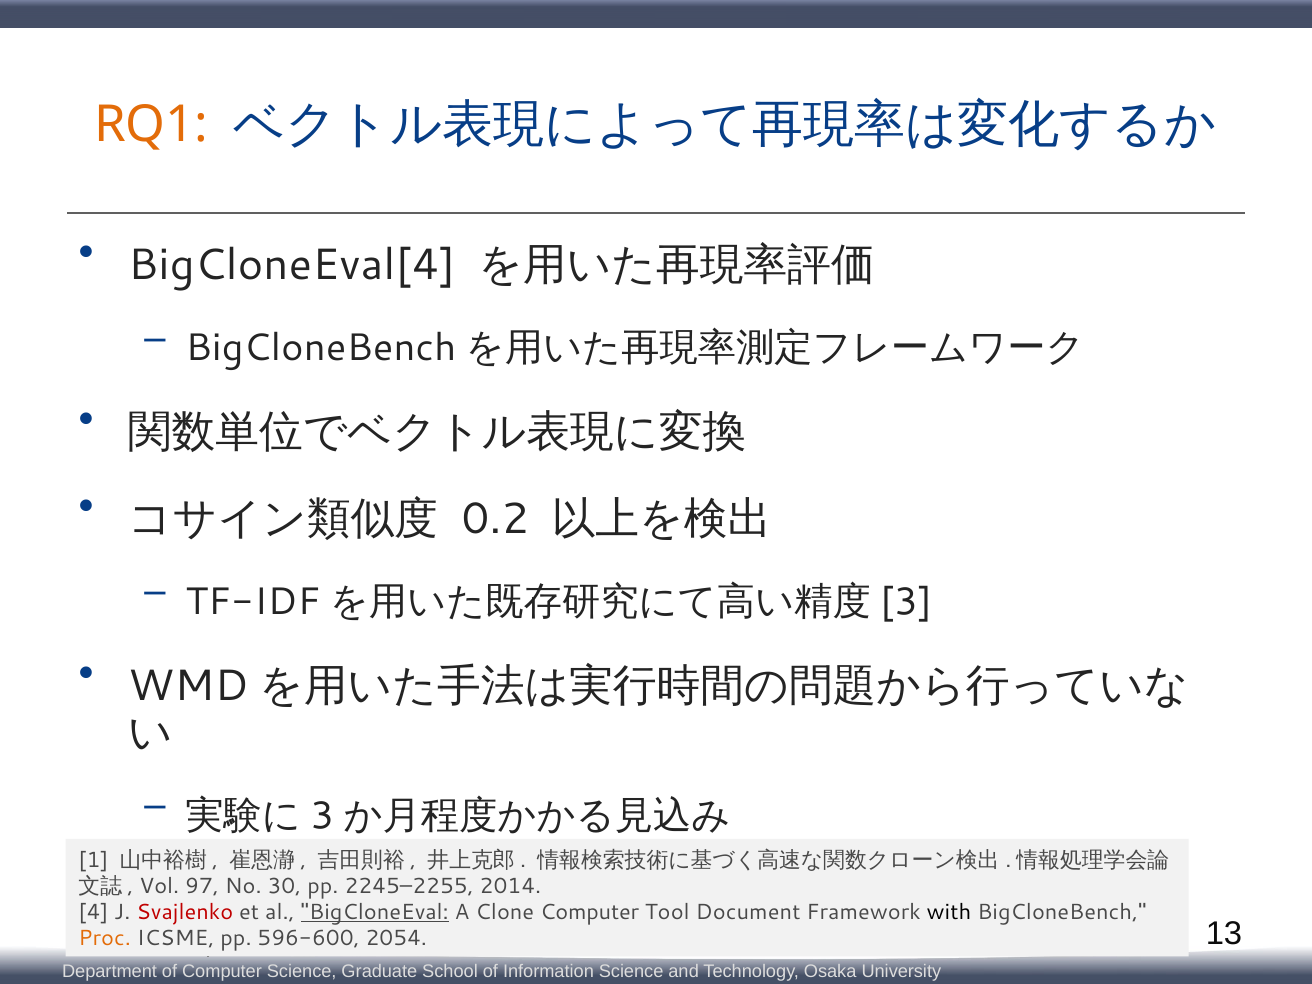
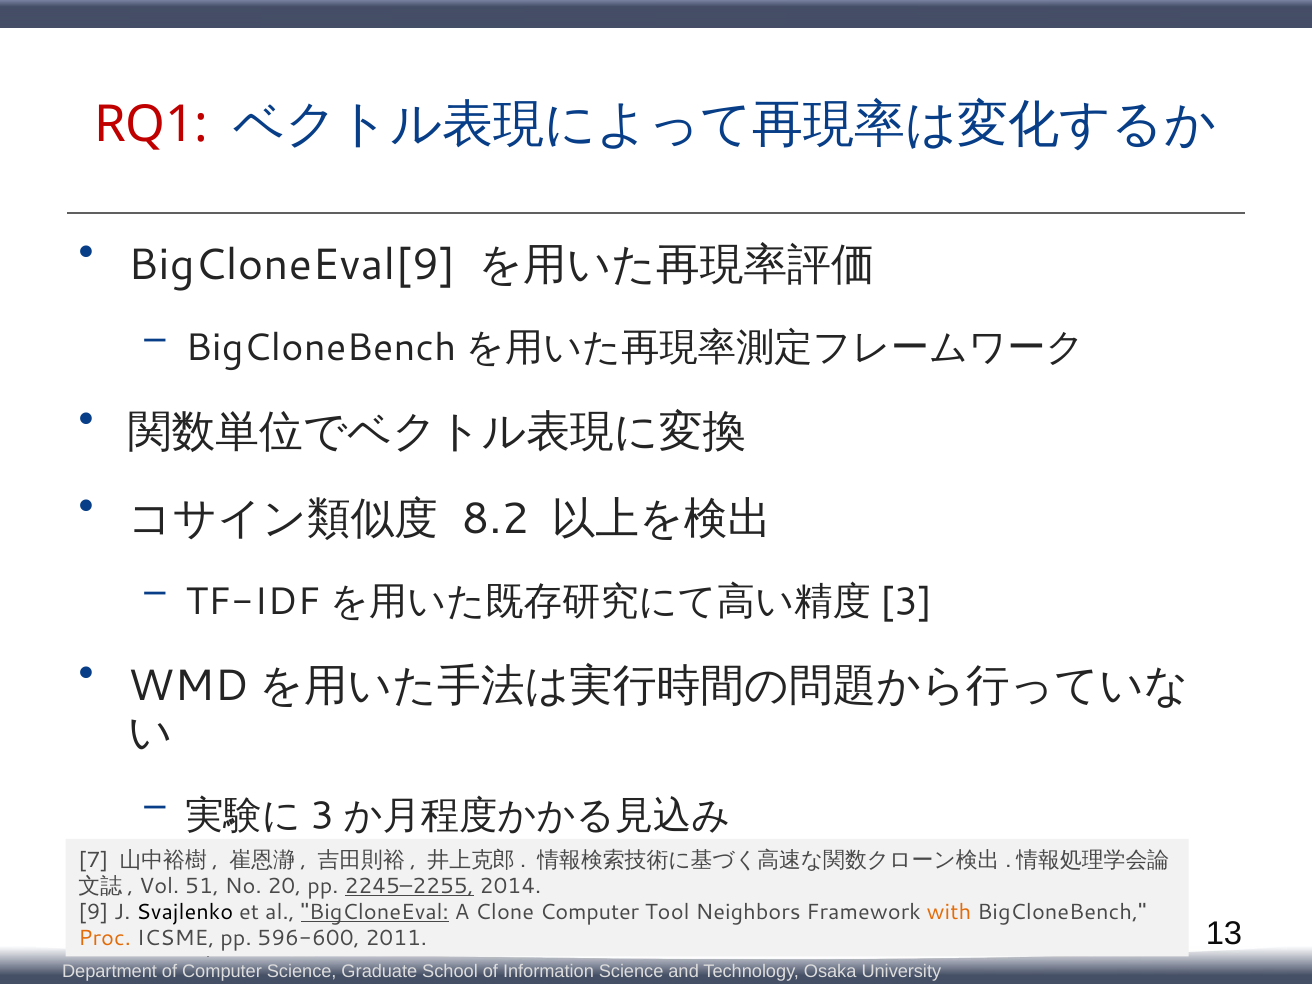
RQ1 colour: orange -> red (151, 125)
BigCloneEval[4: BigCloneEval[4 -> BigCloneEval[9 (292, 265)
0.2: 0.2 -> 8.2 (495, 519)
1: 1 -> 7 (93, 860)
97: 97 -> 51 (202, 886)
30: 30 -> 20 (284, 886)
2245–2255 underline: none -> present (409, 886)
4: 4 -> 9 (93, 912)
Svajlenko colour: red -> black (185, 912)
Document: Document -> Neighbors (748, 912)
with colour: black -> orange (949, 912)
2054: 2054 -> 2011 (396, 939)
